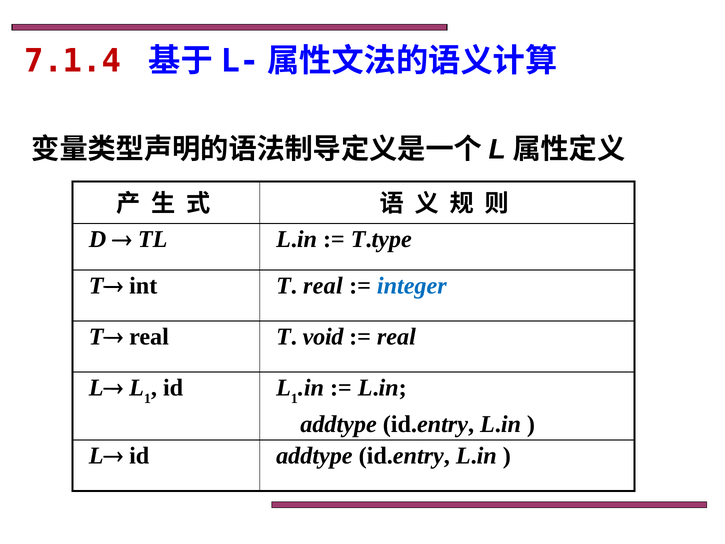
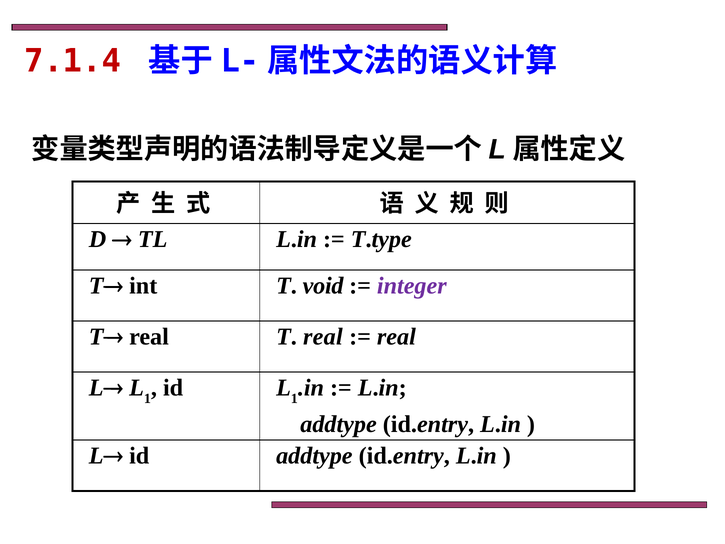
T real: real -> void (323, 286)
integer colour: blue -> purple (412, 286)
T void: void -> real (323, 337)
